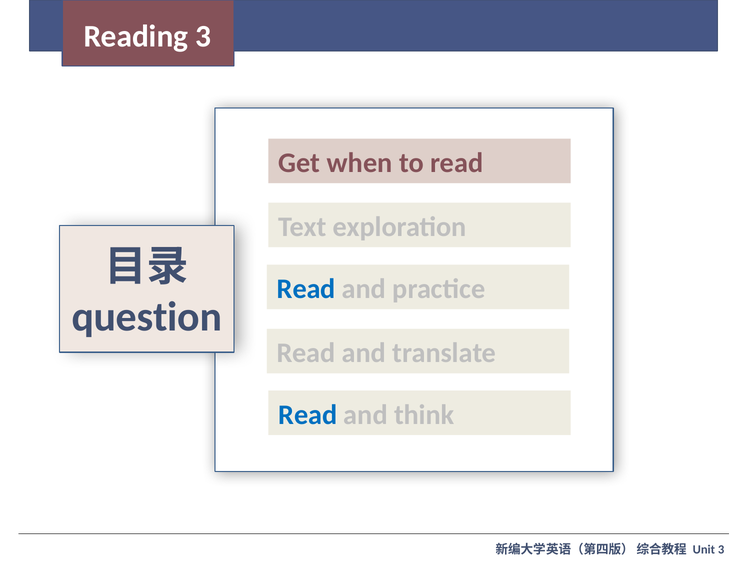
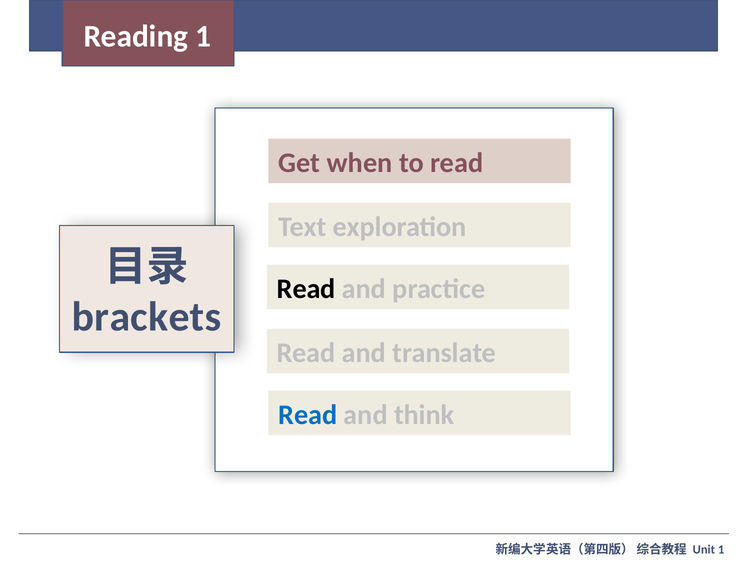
Reading 3: 3 -> 1 (203, 36)
Read colour: blue -> black (306, 289)
question: question -> brackets (147, 317)
3: 3 -> 1 (721, 549)
